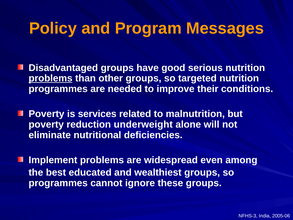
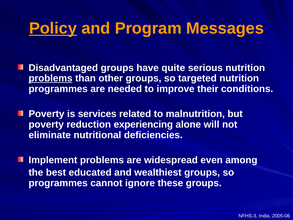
Policy underline: none -> present (53, 28)
good: good -> quite (173, 68)
underweight: underweight -> experiencing (143, 124)
